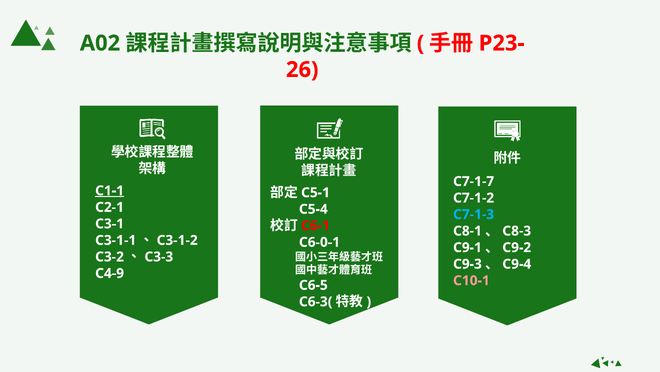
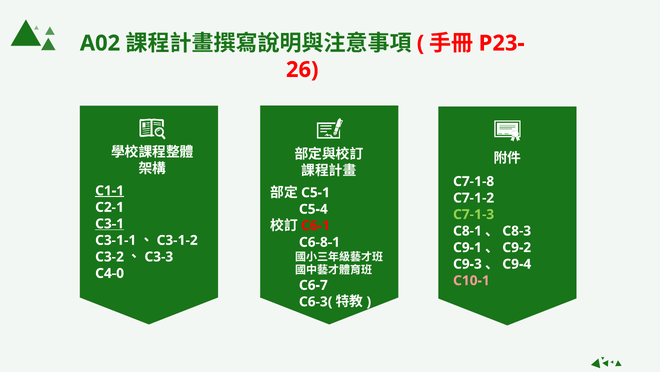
C7-1-7: C7-1-7 -> C7-1-8 (474, 181)
C7-1-3 colour: light blue -> light green (474, 214)
C3-1 underline: none -> present (110, 223)
C6-0-1: C6-0-1 -> C6-8-1 (319, 242)
C4-9: C4-9 -> C4-0 (110, 273)
C6-5: C6-5 -> C6-7 (313, 285)
